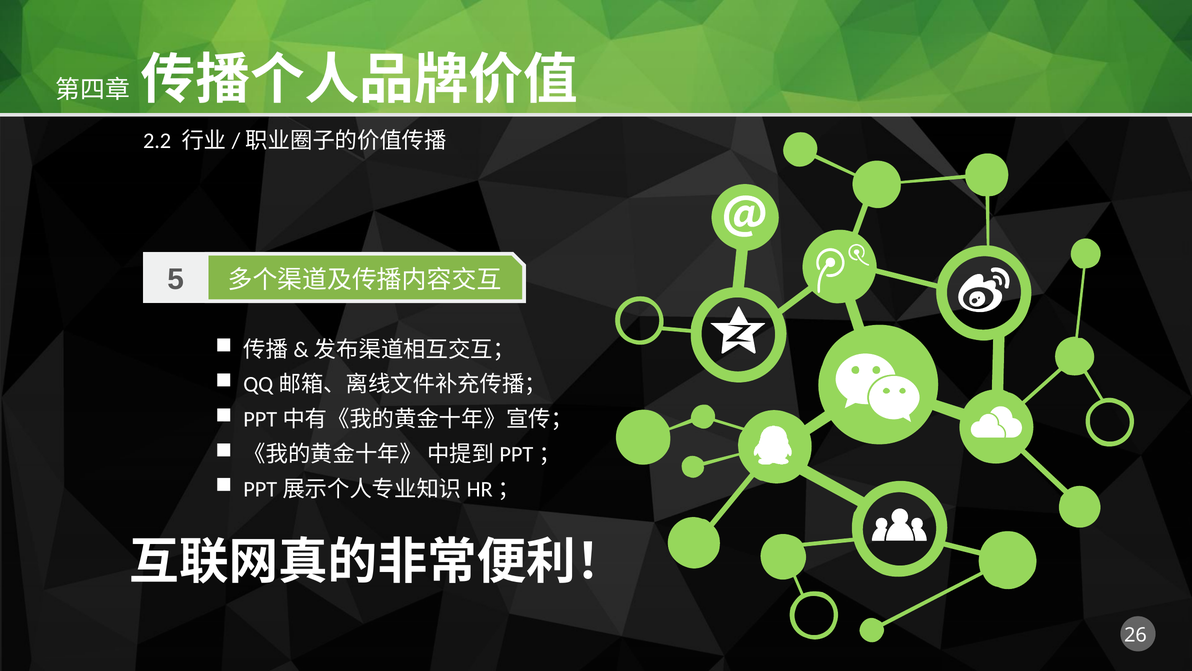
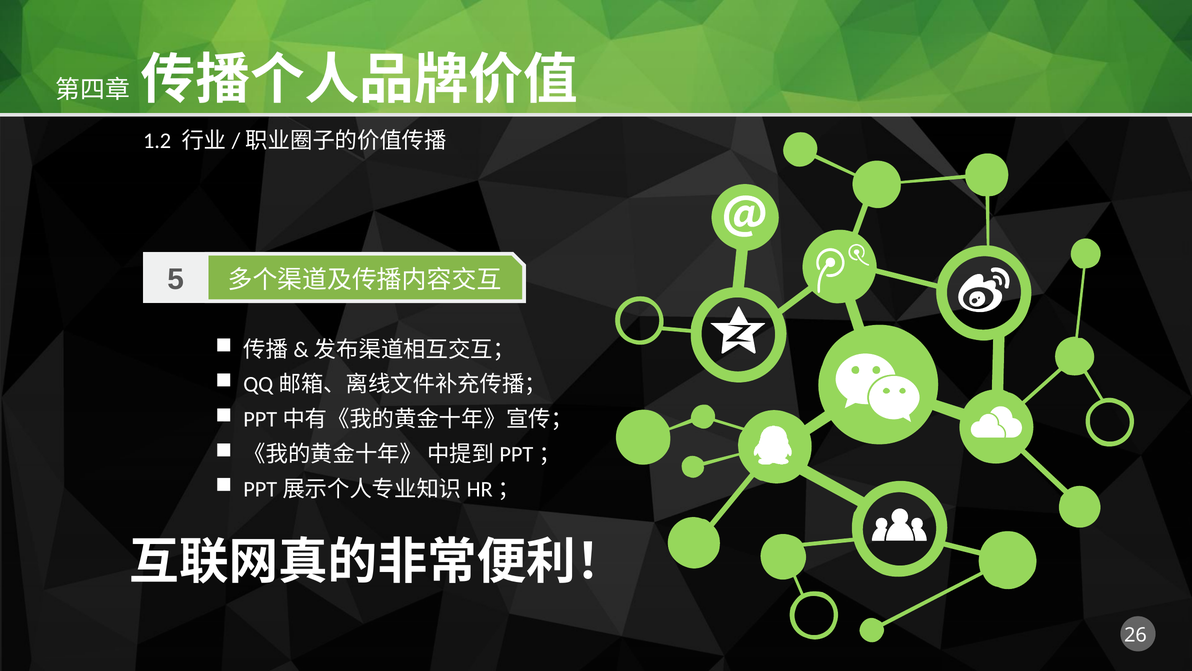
2.2: 2.2 -> 1.2 (157, 141)
